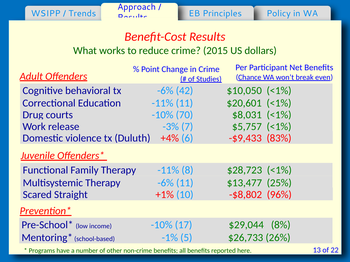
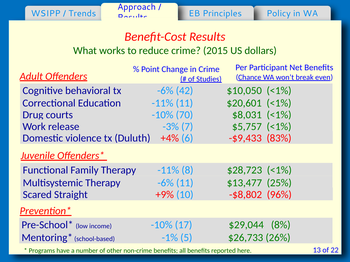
+1%: +1% -> +9% (165, 195)
